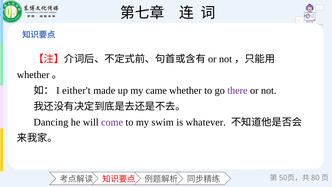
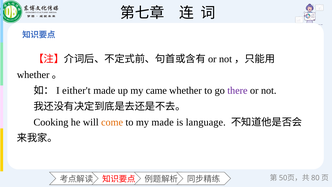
Dancing: Dancing -> Cooking (51, 122)
come colour: purple -> orange (112, 122)
my swim: swim -> made (163, 122)
whatever: whatever -> language (206, 122)
